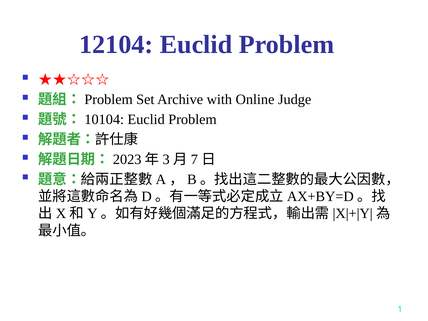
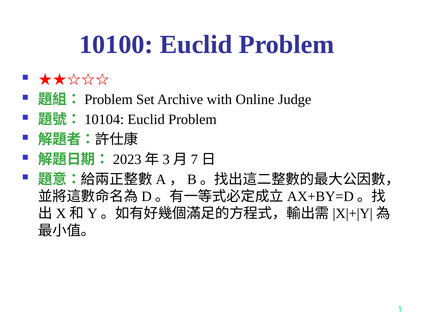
12104: 12104 -> 10100 (116, 45)
